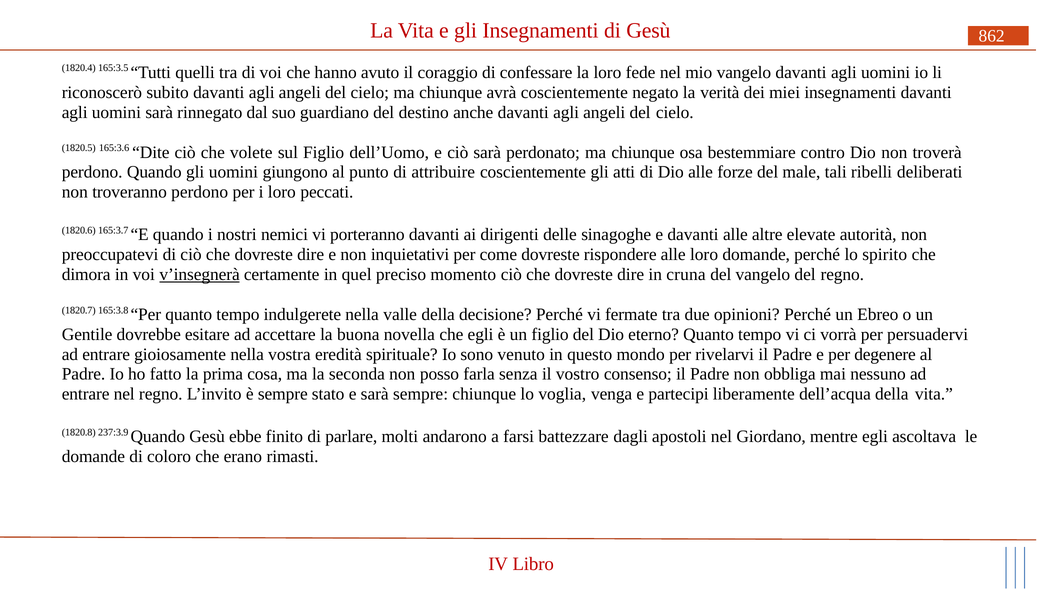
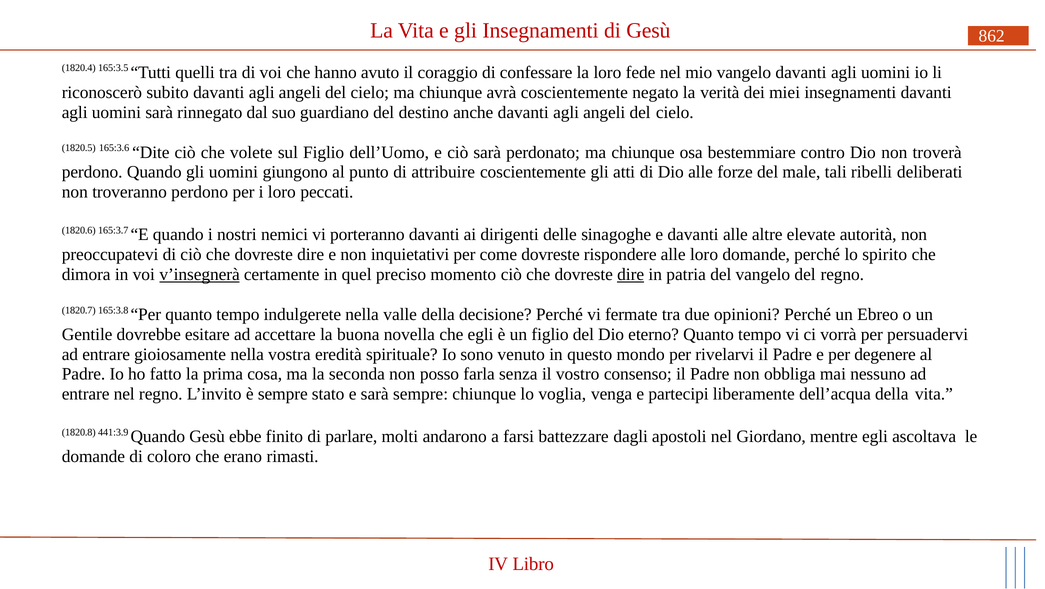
dire underline: none -> present (631, 274)
cruna: cruna -> patria (686, 274)
237:3.9: 237:3.9 -> 441:3.9 (113, 432)
